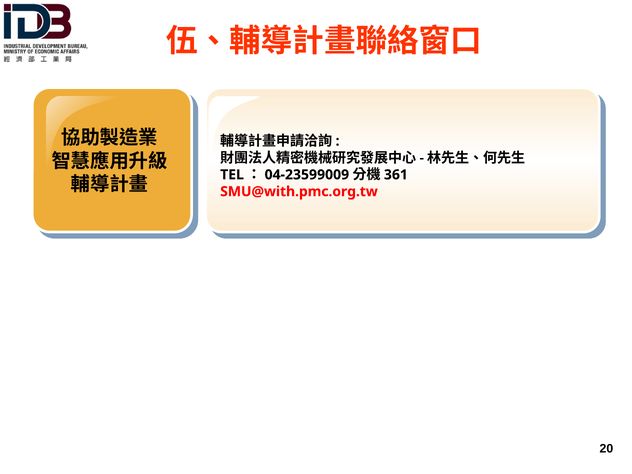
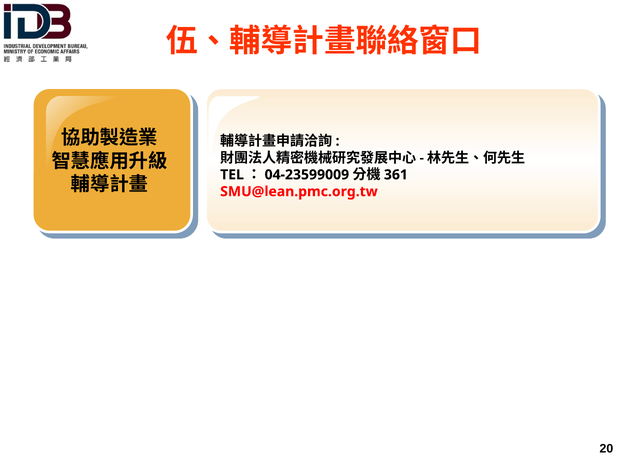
SMU@with.pmc.org.tw: SMU@with.pmc.org.tw -> SMU@lean.pmc.org.tw (299, 192)
